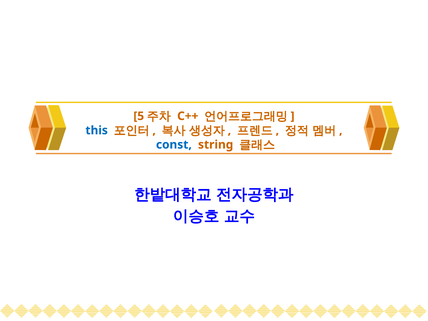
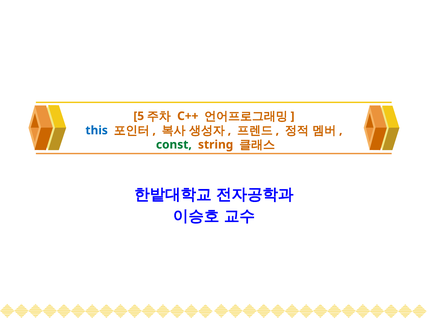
const colour: blue -> green (174, 145)
